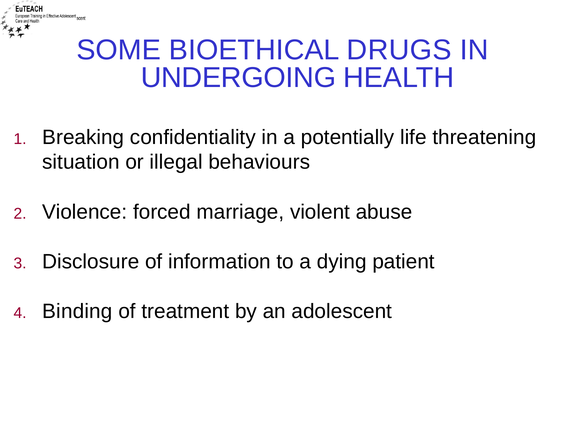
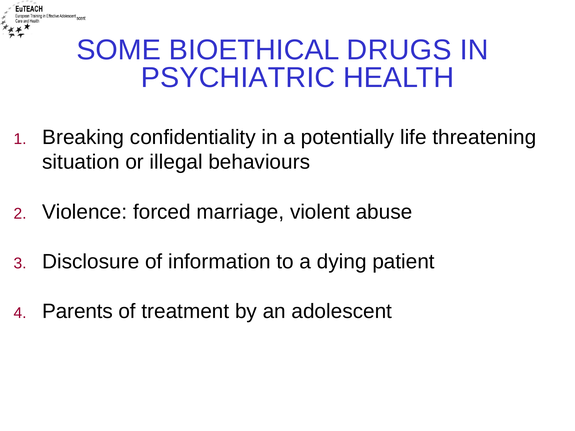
UNDERGOING: UNDERGOING -> PSYCHIATRIC (238, 78)
Binding: Binding -> Parents (78, 312)
